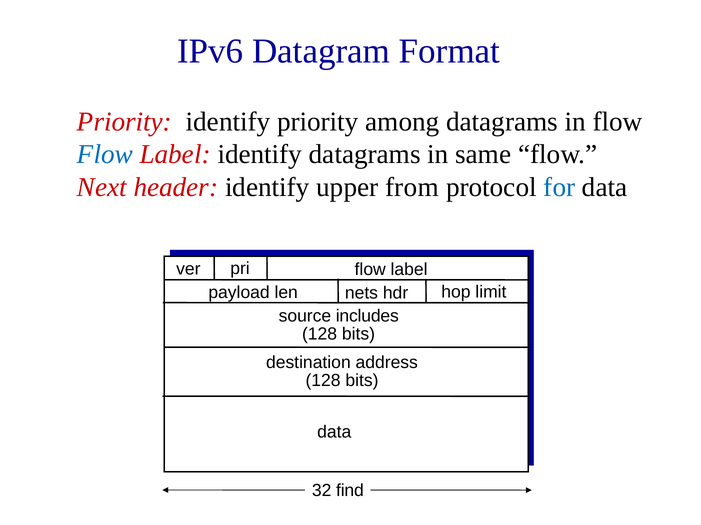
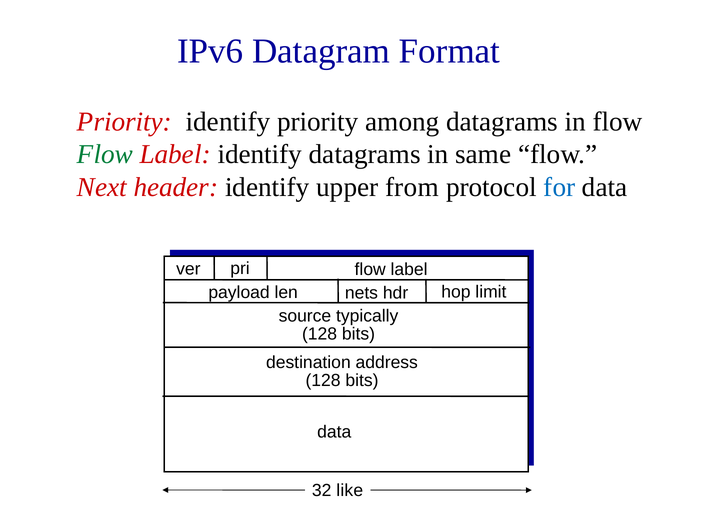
Flow colour: blue -> green (105, 155)
includes: includes -> typically (367, 317)
find: find -> like (350, 491)
